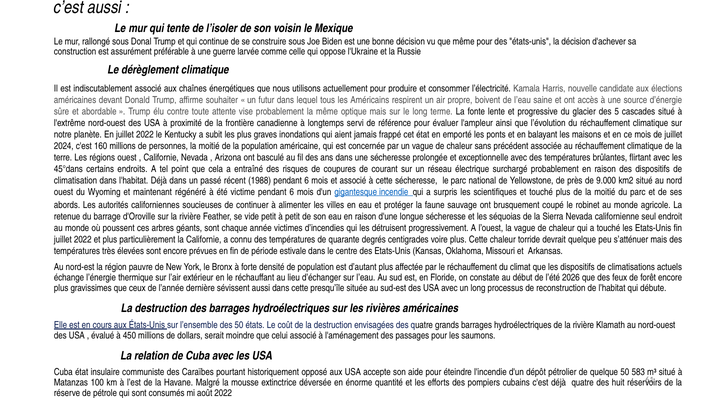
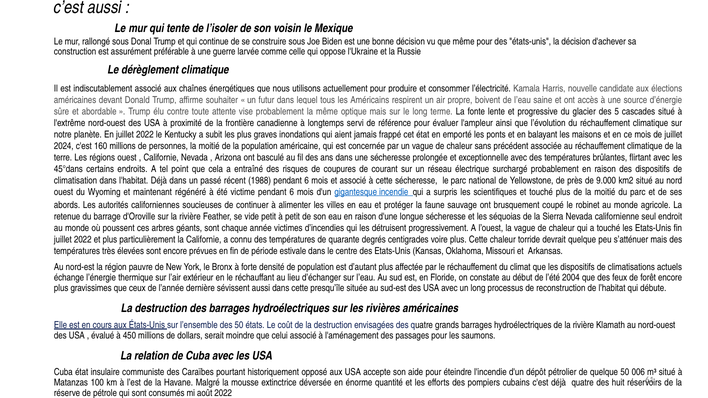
2026: 2026 -> 2004 (571, 278)
583: 583 -> 006 (638, 372)
